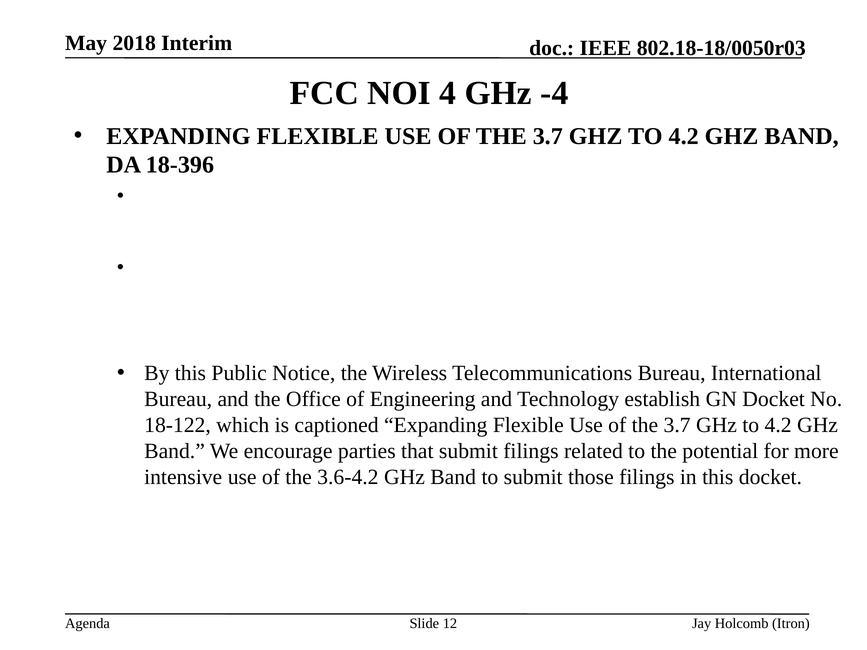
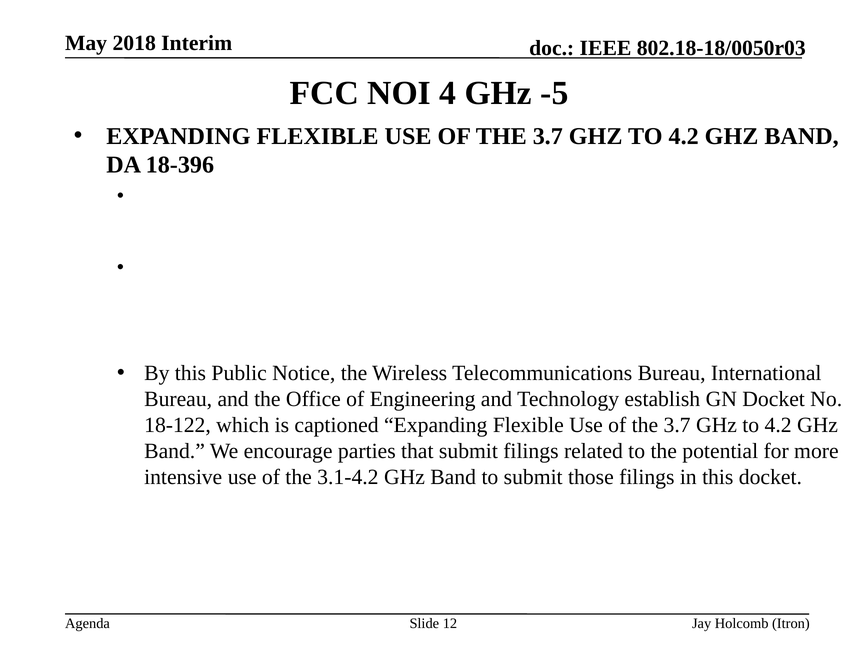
-4: -4 -> -5 (554, 93)
3.6-4.2: 3.6-4.2 -> 3.1-4.2 (348, 477)
